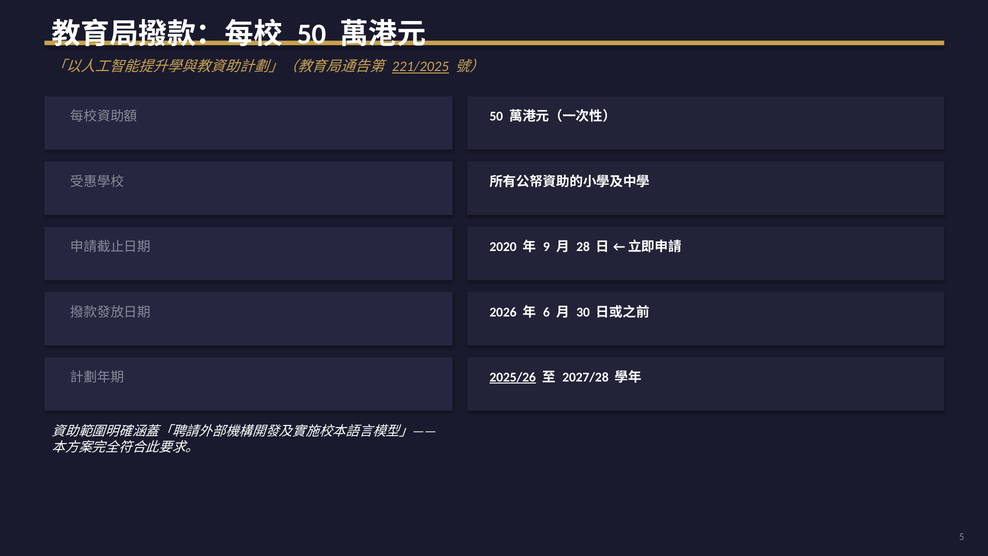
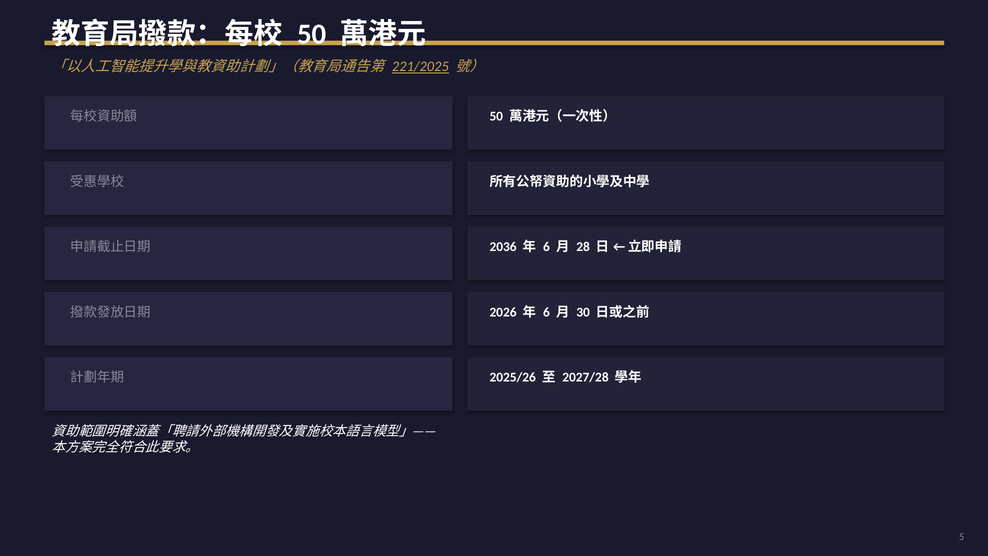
2020: 2020 -> 2036 (503, 247)
9: 9 -> 6 (546, 247)
2025/26 underline: present -> none (513, 378)
